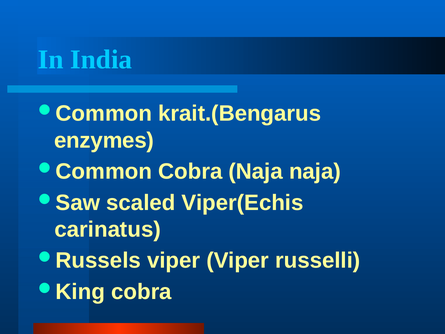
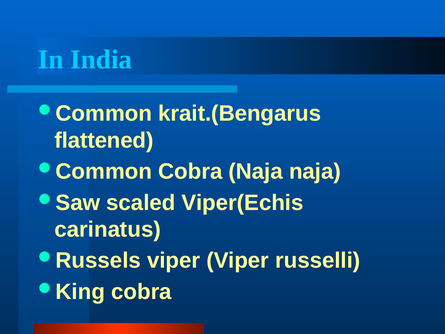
enzymes: enzymes -> flattened (104, 140)
